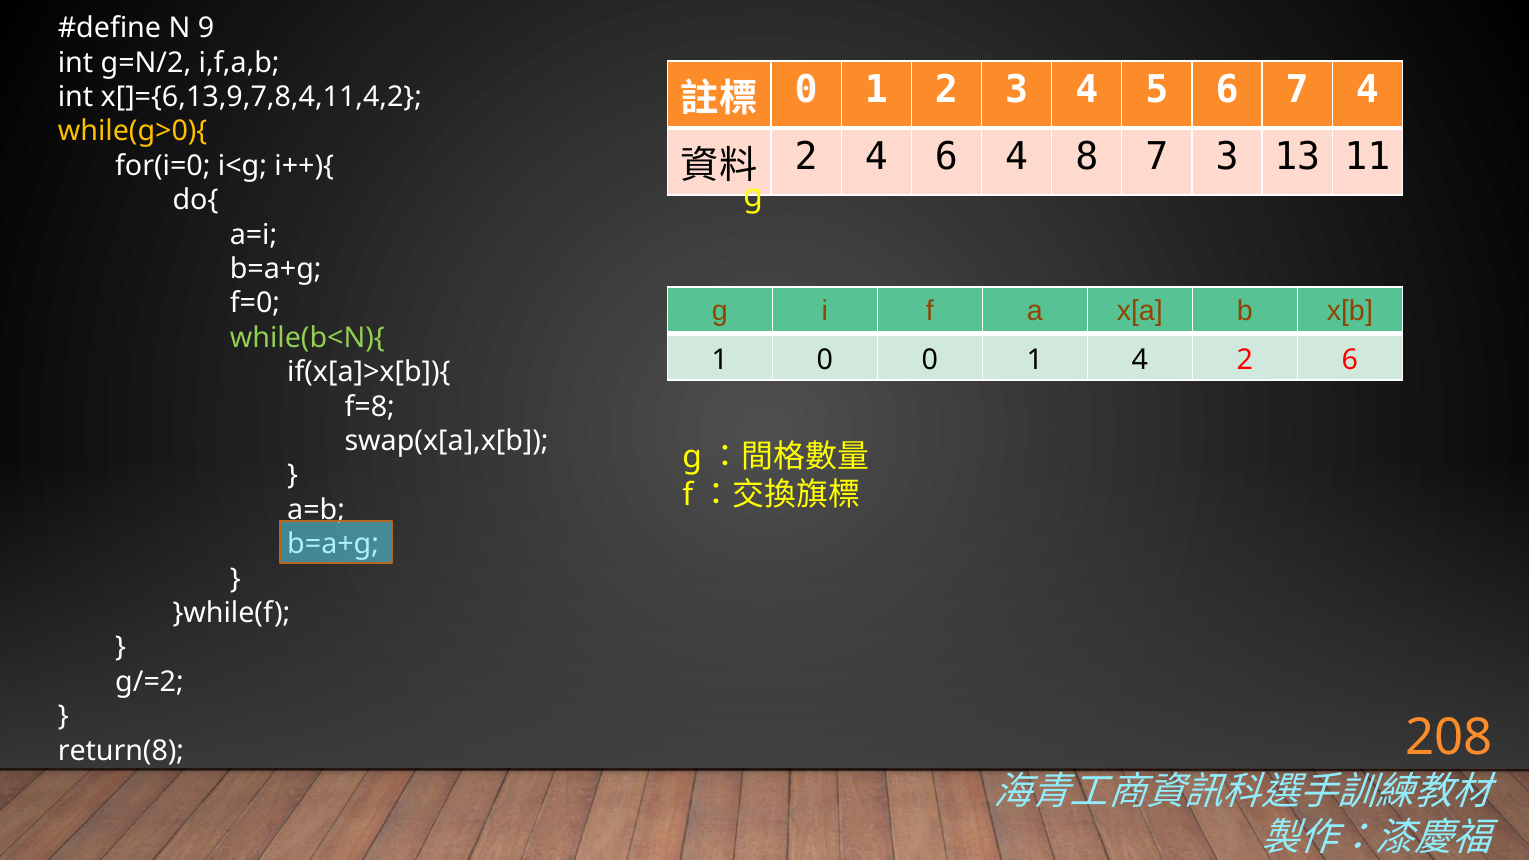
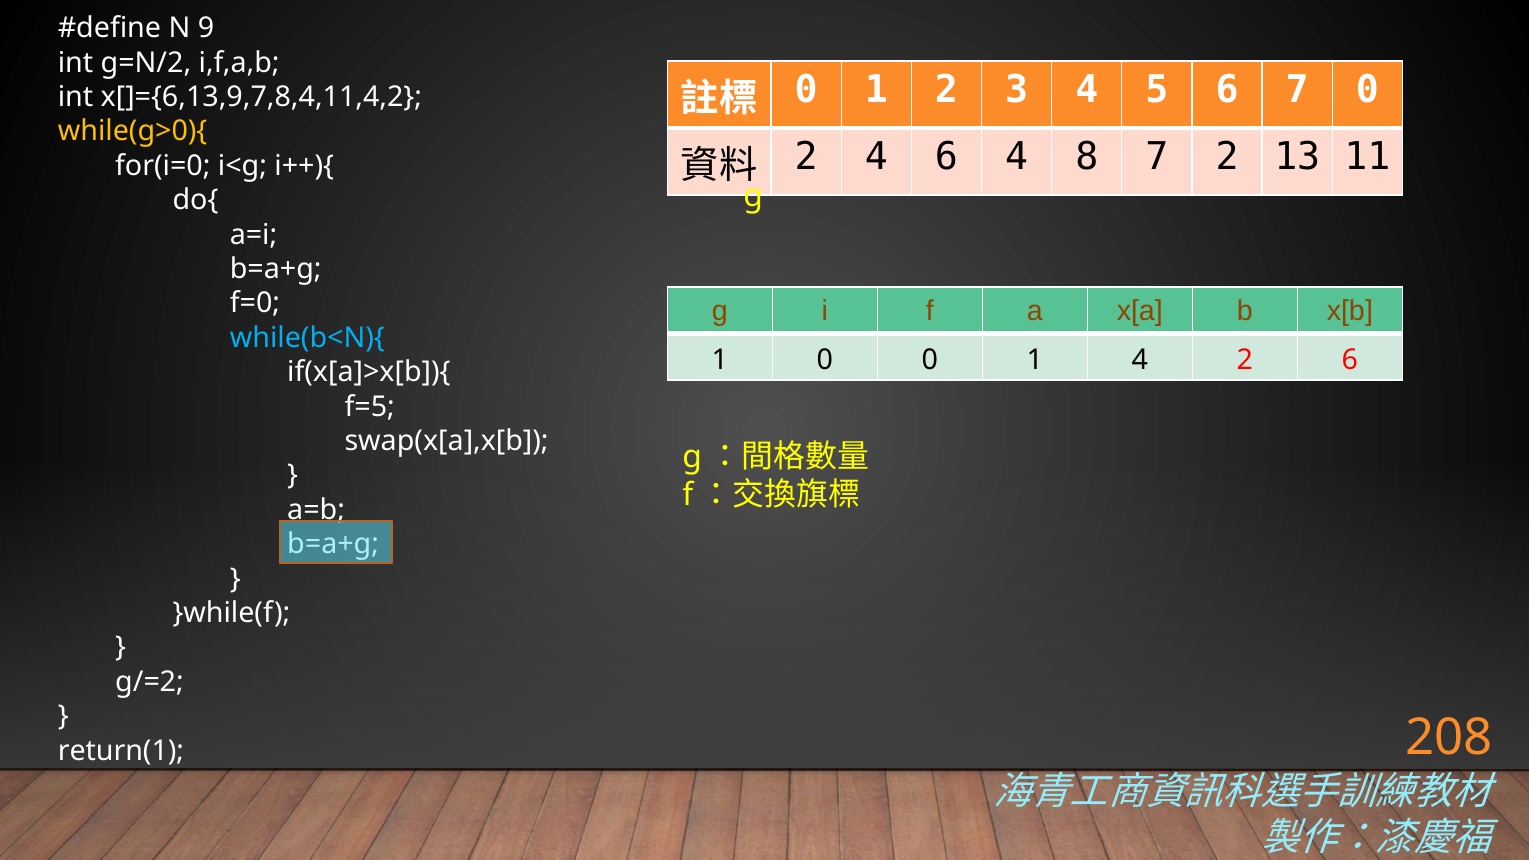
7 4: 4 -> 0 (1367, 90)
7 3: 3 -> 2 (1227, 157)
while(b<N){ colour: light green -> light blue (307, 338)
f=8: f=8 -> f=5 (370, 407)
return(8: return(8 -> return(1 (121, 751)
